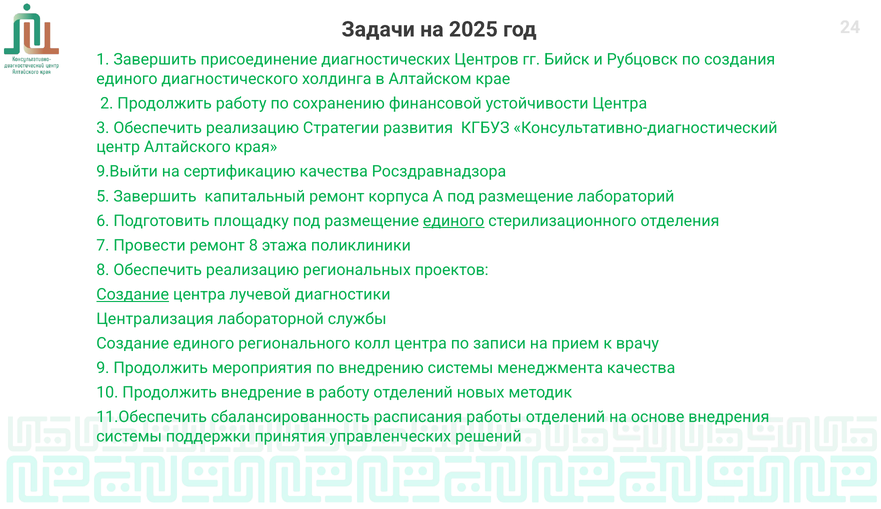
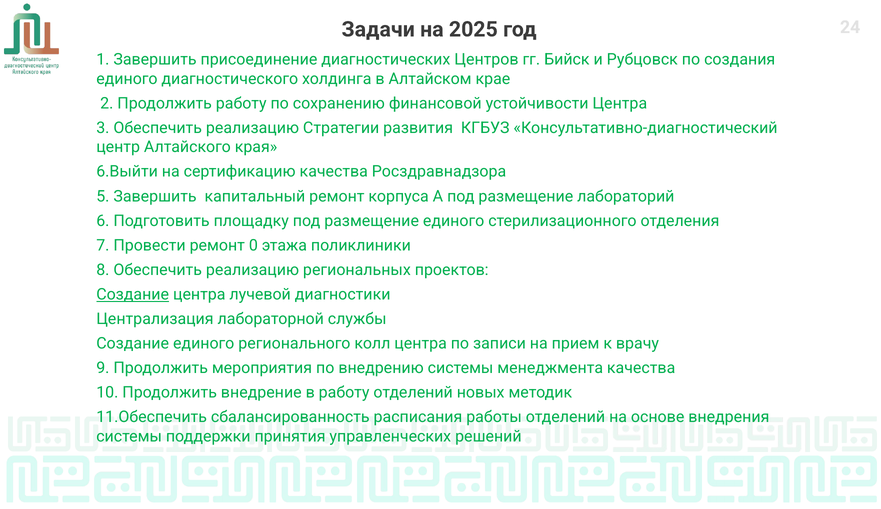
9.Выйти: 9.Выйти -> 6.Выйти (127, 172)
единого underline: present -> none (454, 221)
ремонт 8: 8 -> 0 (253, 245)
